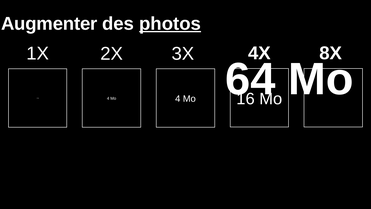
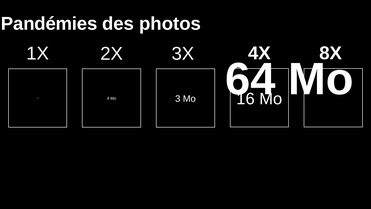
Augmenter: Augmenter -> Pandémies (49, 24)
photos underline: present -> none (170, 24)
Mo 4: 4 -> 3 (178, 99)
